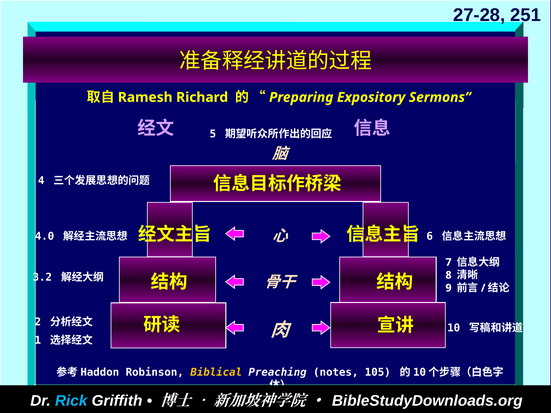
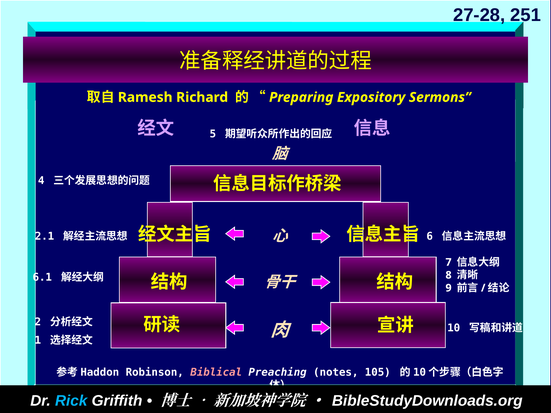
4.0: 4.0 -> 2.1 (45, 236)
3.2: 3.2 -> 6.1 (42, 278)
Biblical colour: yellow -> pink (216, 373)
